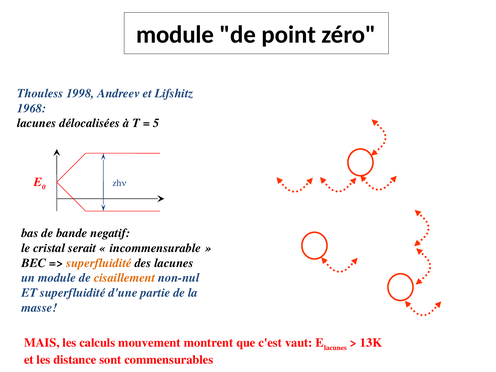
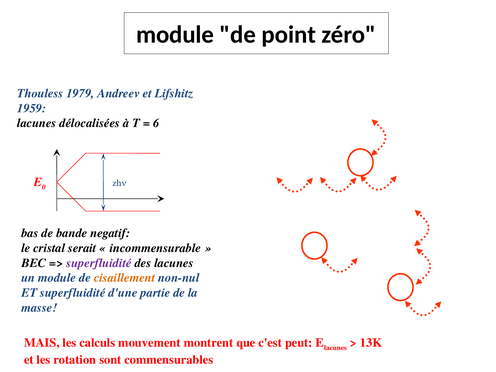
1998: 1998 -> 1979 (80, 93)
1968: 1968 -> 1959 (32, 108)
5: 5 -> 6 (156, 123)
superfluidité colour: orange -> purple (99, 263)
vaut: vaut -> peut (299, 343)
distance: distance -> rotation (75, 360)
